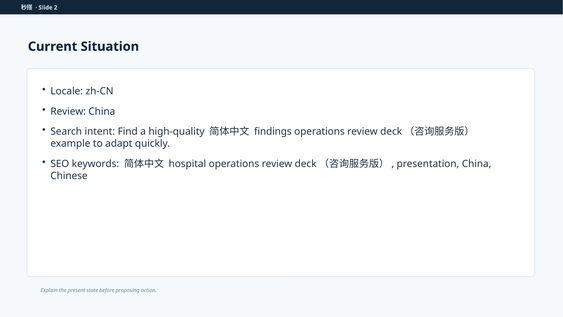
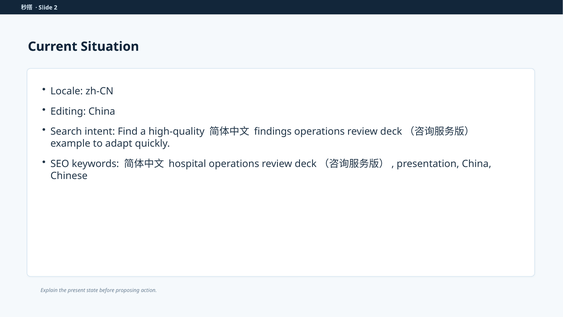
Review: Review -> Editing (68, 111)
